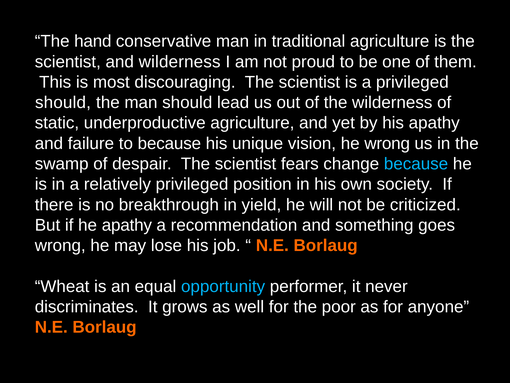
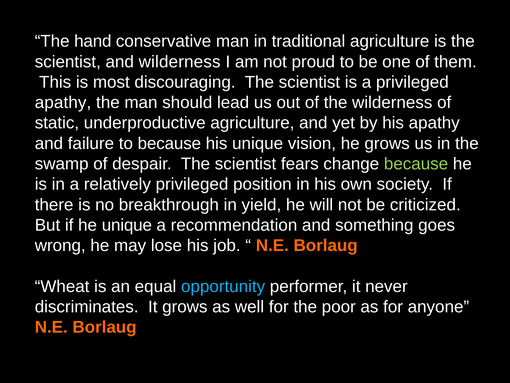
should: should -> apathy (63, 102)
he wrong: wrong -> grows (387, 143)
because colour: light blue -> light green (416, 164)
he apathy: apathy -> unique (127, 225)
